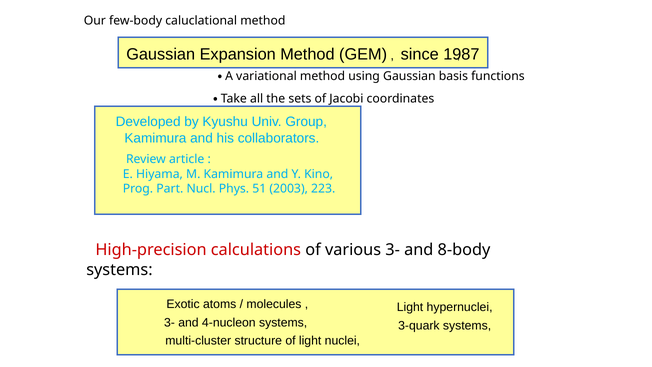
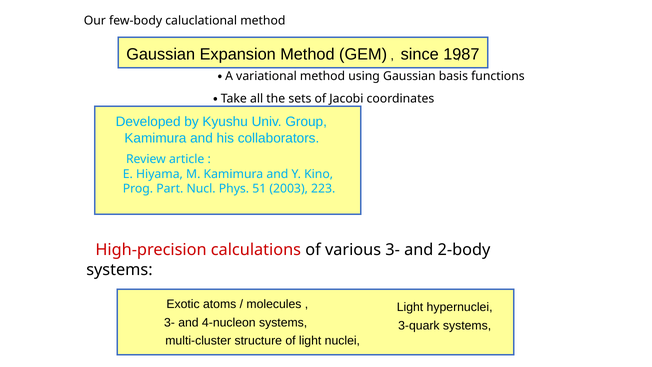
8-body: 8-body -> 2-body (464, 249)
